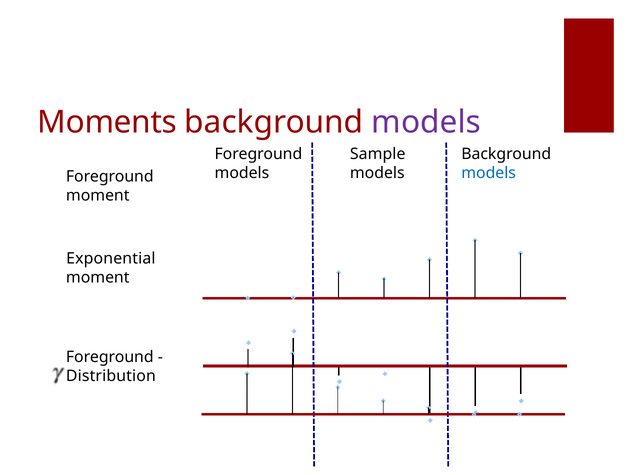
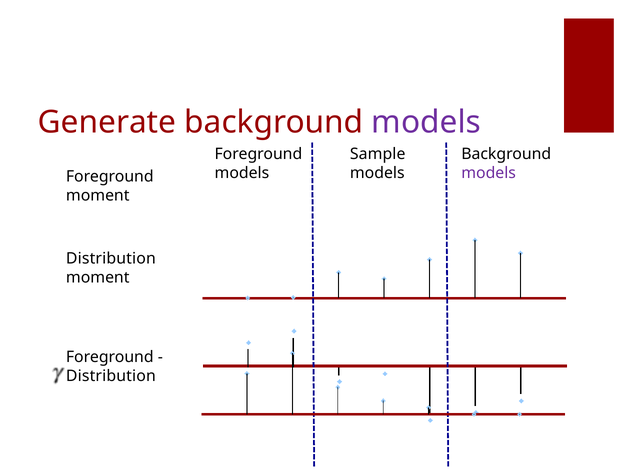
Moments: Moments -> Generate (107, 122)
models colour: blue -> purple (489, 173)
Exponential: Exponential -> Distribution (111, 258)
